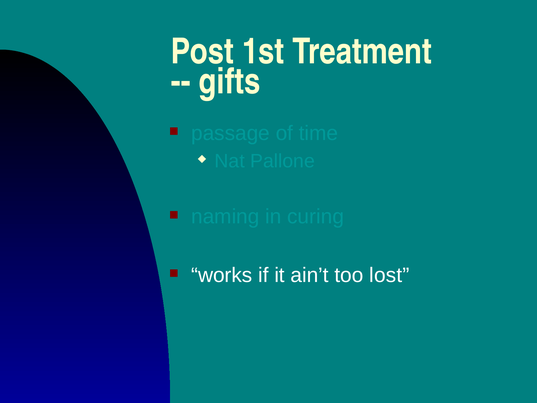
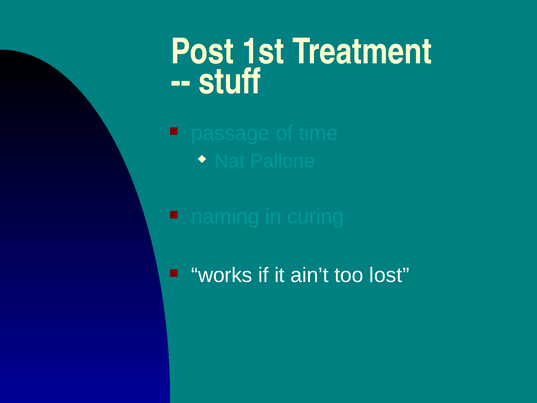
gifts: gifts -> stuff (230, 82)
